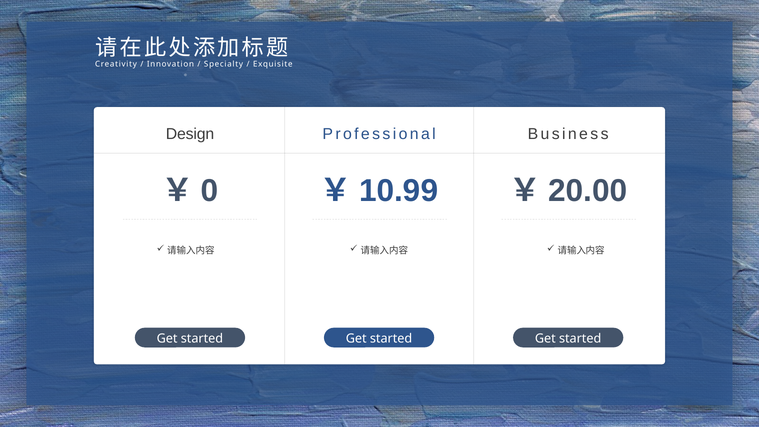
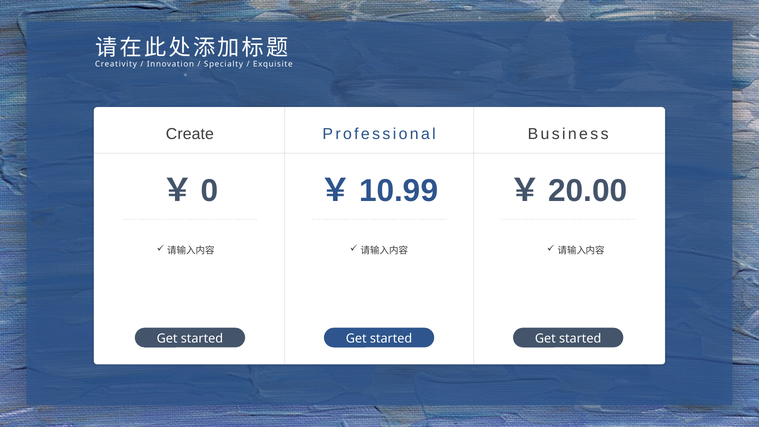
Design: Design -> Create (190, 134)
